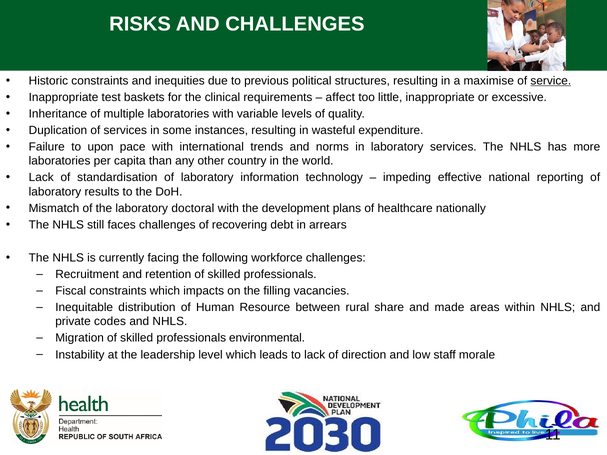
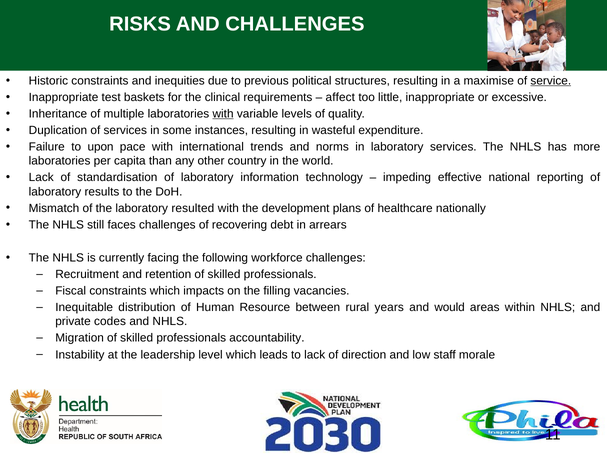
with underline: none -> present (223, 114)
doctoral: doctoral -> resulted (193, 208)
share: share -> years (389, 308)
made: made -> would (450, 308)
environmental: environmental -> accountability (267, 338)
